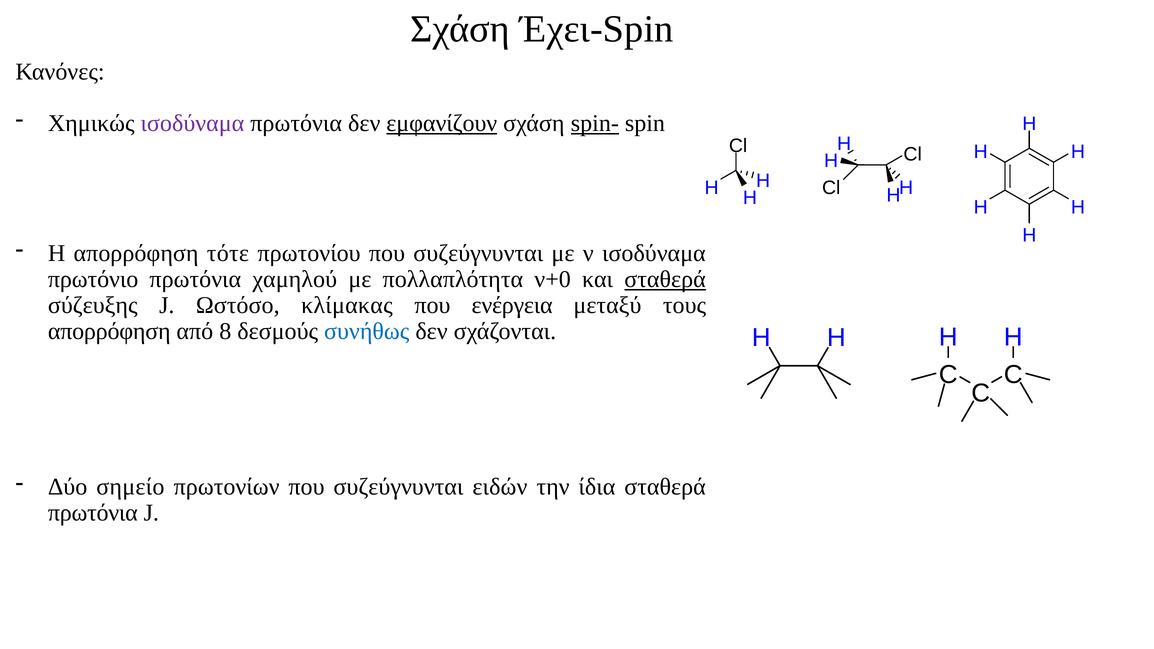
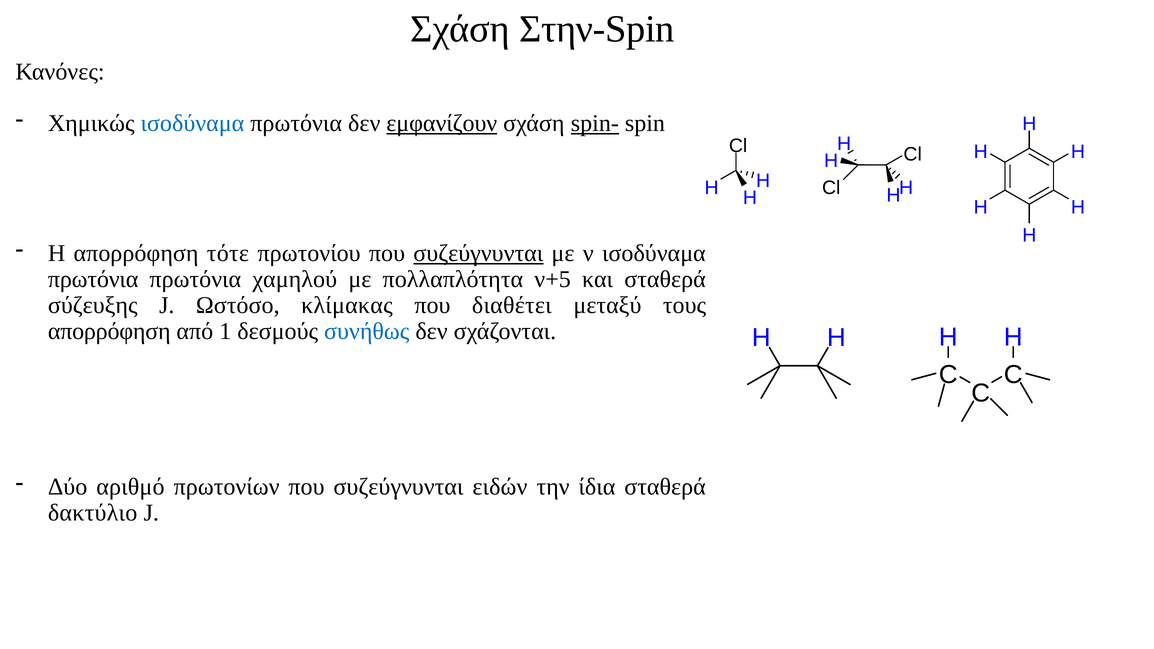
Έχει-Spin: Έχει-Spin -> Στην-Spin (597, 29)
ισοδύναμα colour: purple -> blue (192, 124)
συζεύγνυνται underline: none -> present (478, 253)
πρωτόνιο: πρωτόνιο -> πρωτόνια (93, 279)
ν+0: ν+0 -> ν+5 (553, 279)
σταθερά underline: present -> none (665, 279)
ενέργεια: ενέργεια -> διαθέτει (512, 305)
8: 8 -> 1 (225, 331)
σημείο: σημείο -> αριθμό (130, 487)
πρωτόνια: πρωτόνια -> δακτύλιο (93, 513)
